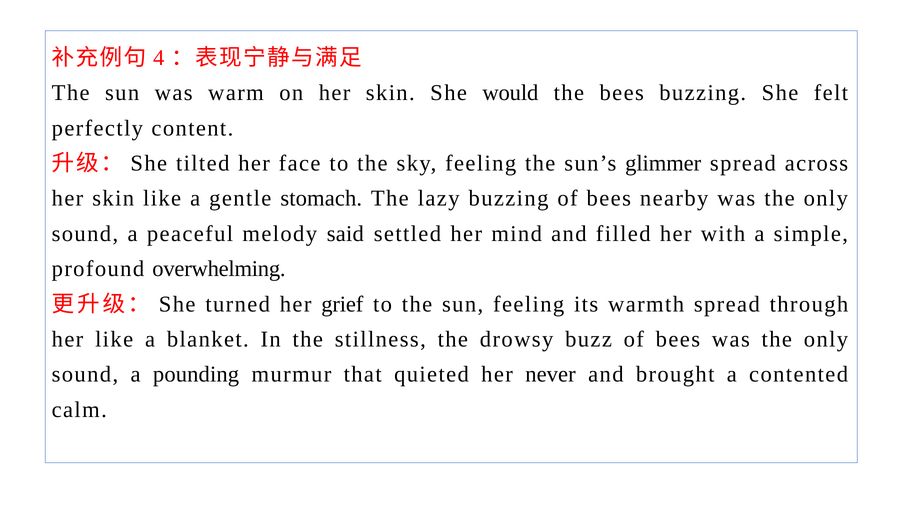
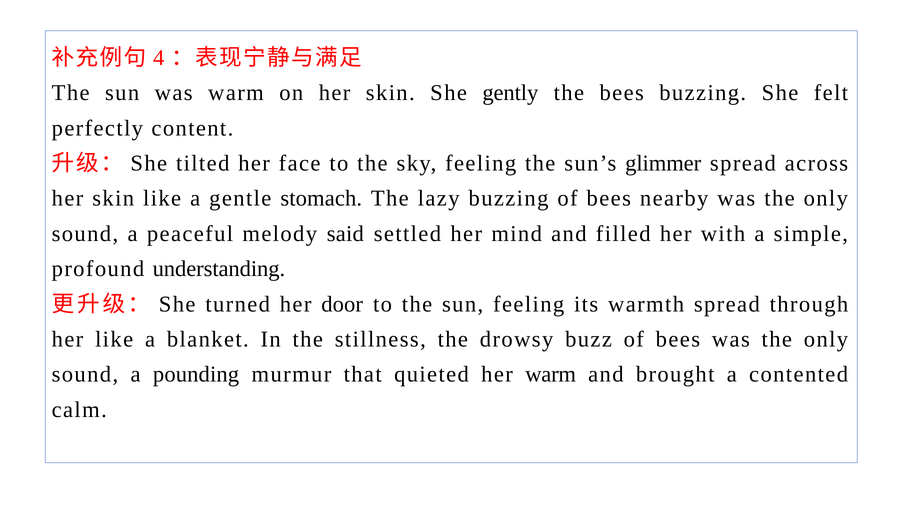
would: would -> gently (510, 93)
overwhelming: overwhelming -> understanding (219, 269)
grief: grief -> door (342, 304)
her never: never -> warm (551, 374)
